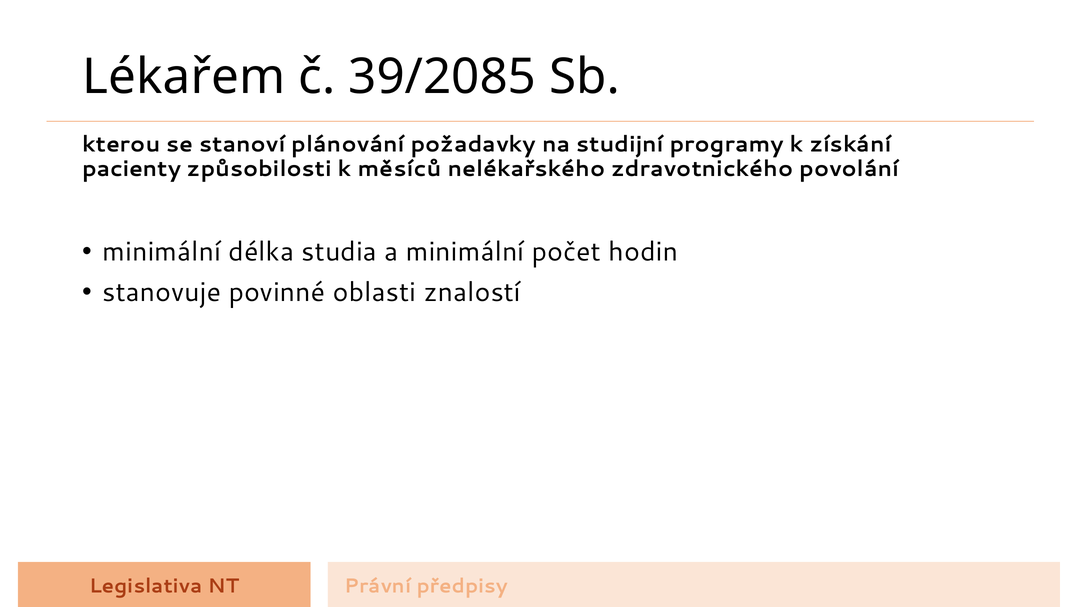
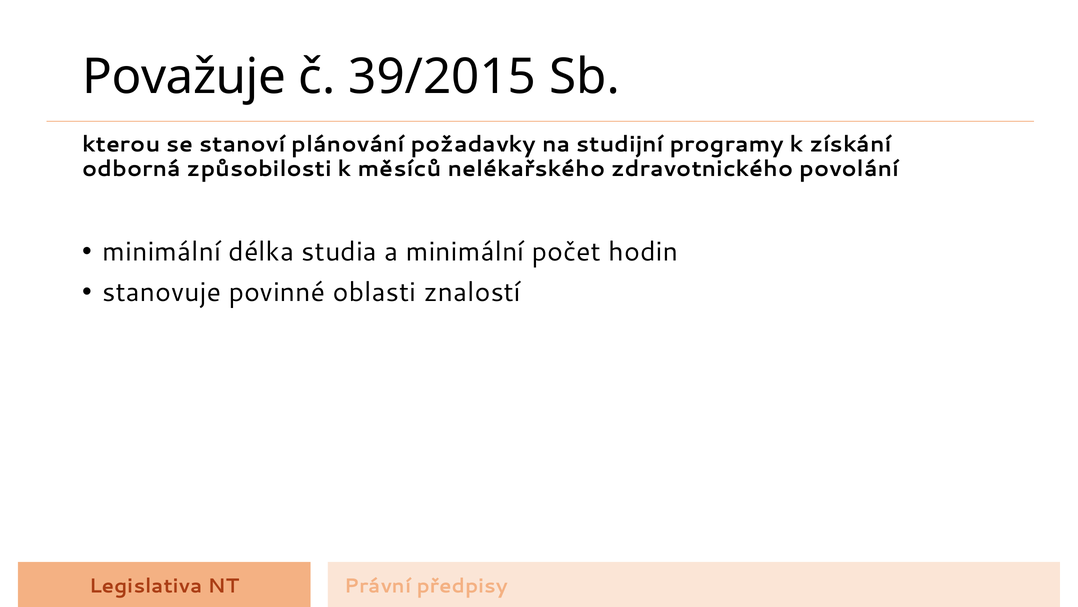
Lékařem: Lékařem -> Považuje (184, 77)
39/2085: 39/2085 -> 39/2015 (442, 77)
pacienty: pacienty -> odborná (131, 169)
